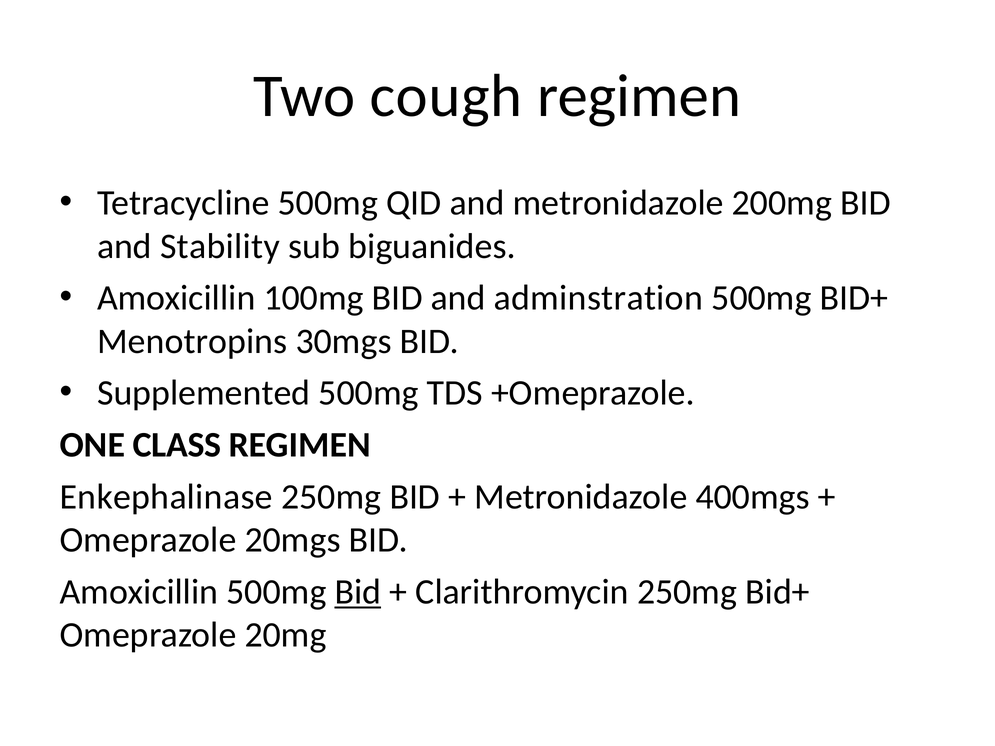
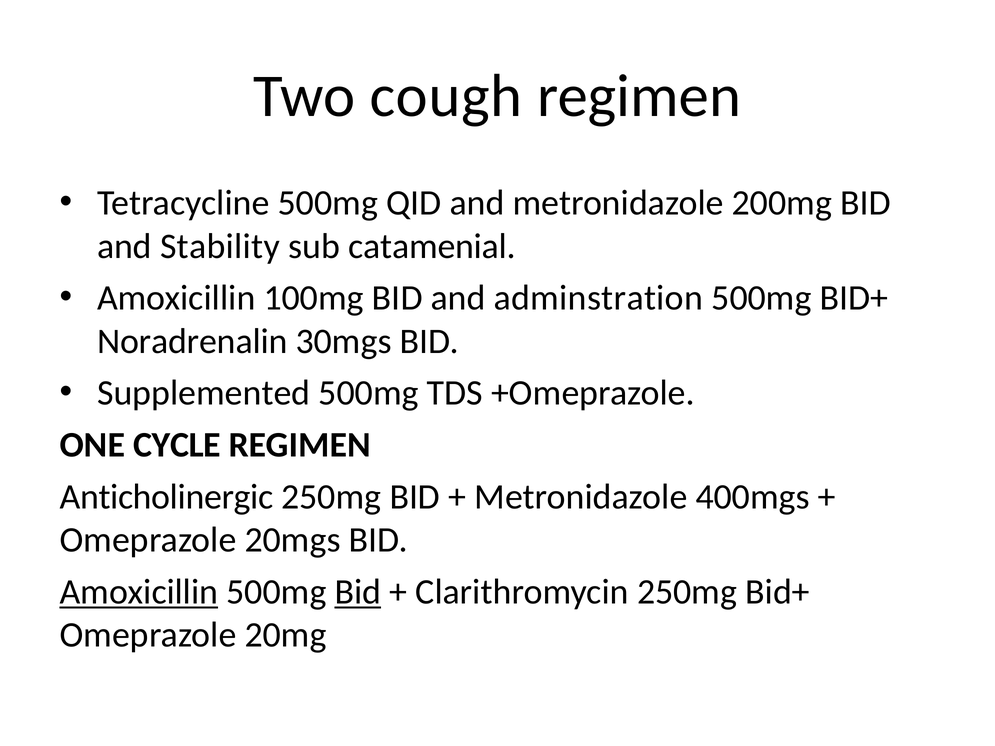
biguanides: biguanides -> catamenial (432, 246)
Menotropins: Menotropins -> Noradrenalin (192, 341)
CLASS: CLASS -> CYCLE (177, 445)
Enkephalinase: Enkephalinase -> Anticholinergic (166, 497)
Amoxicillin underline: none -> present (139, 592)
